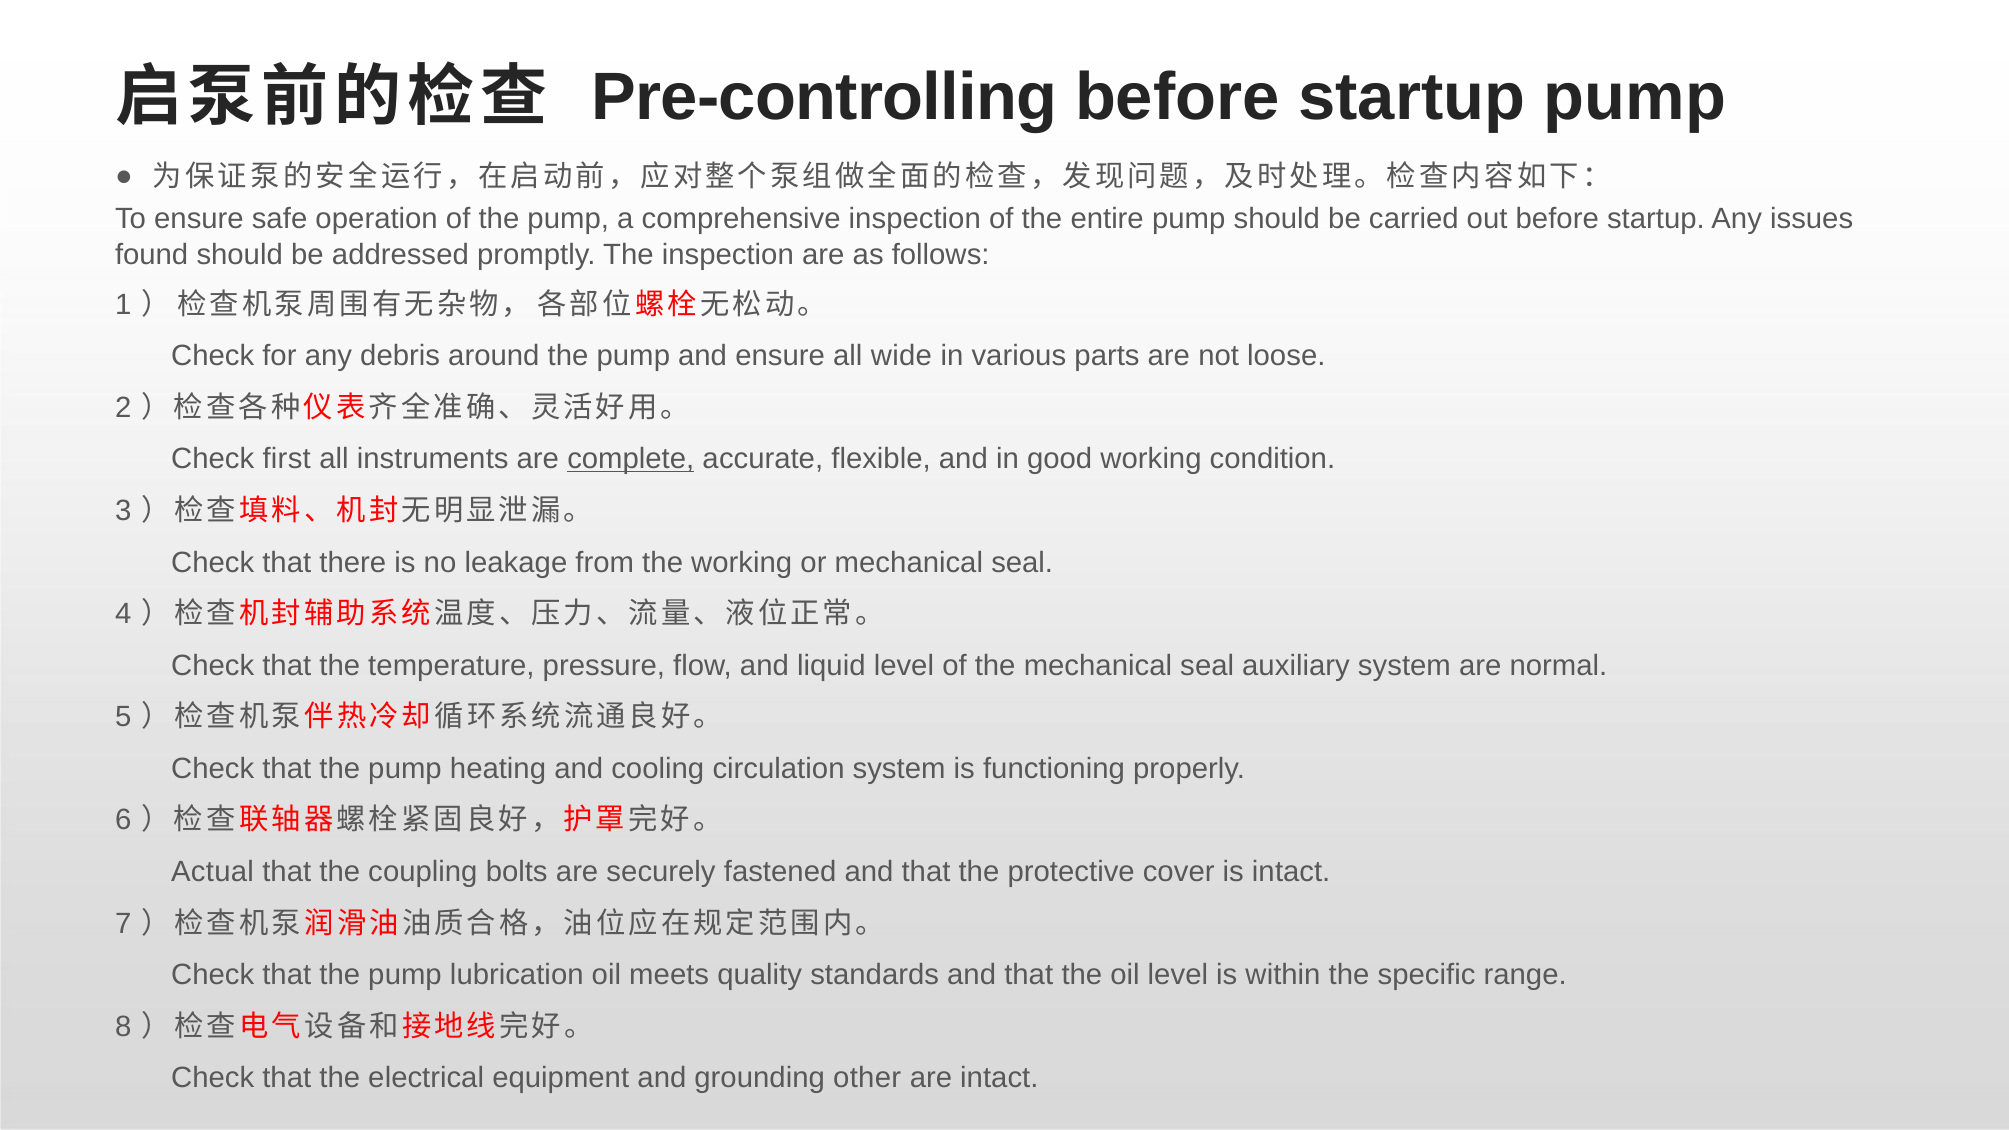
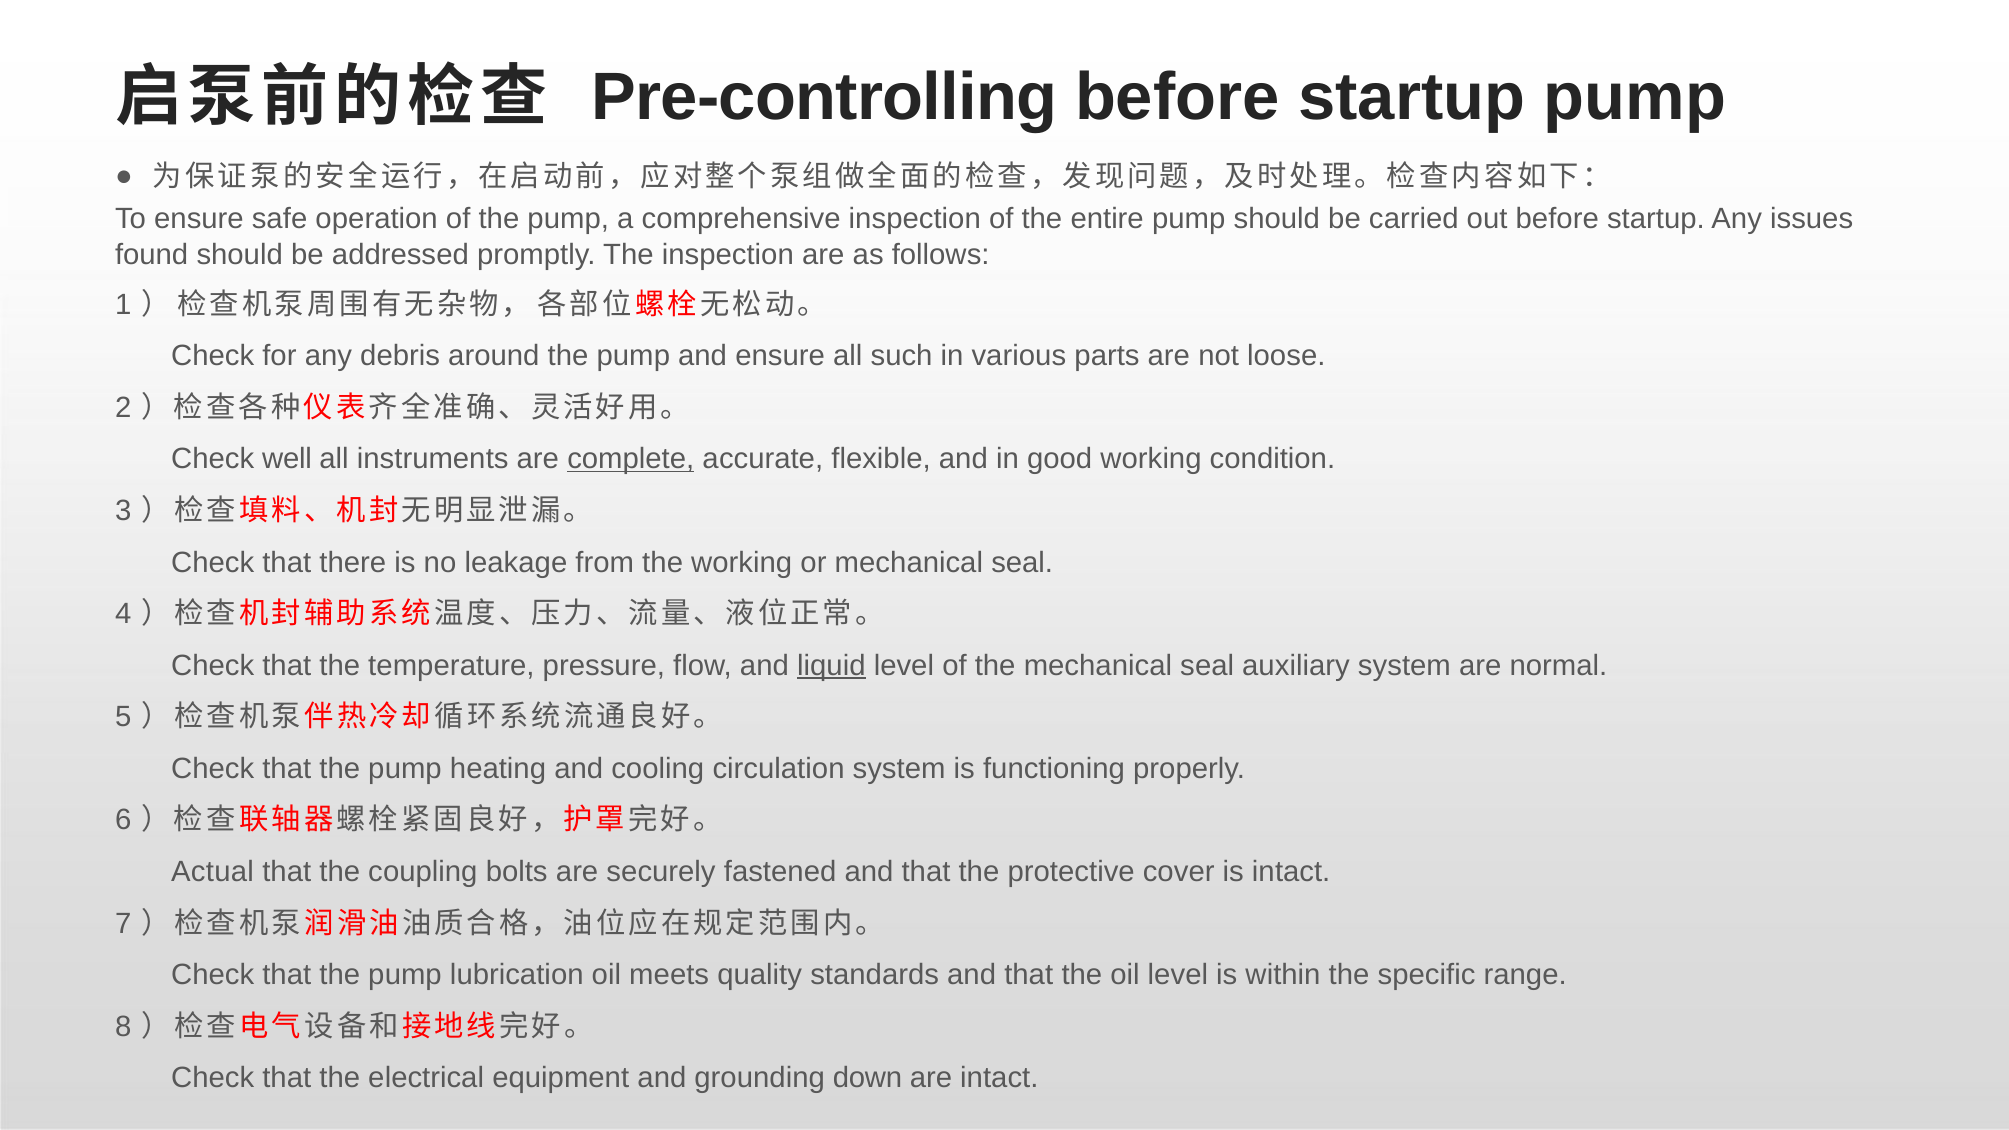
wide: wide -> such (902, 356)
first: first -> well (287, 459)
liquid underline: none -> present (831, 666)
other: other -> down (868, 1078)
